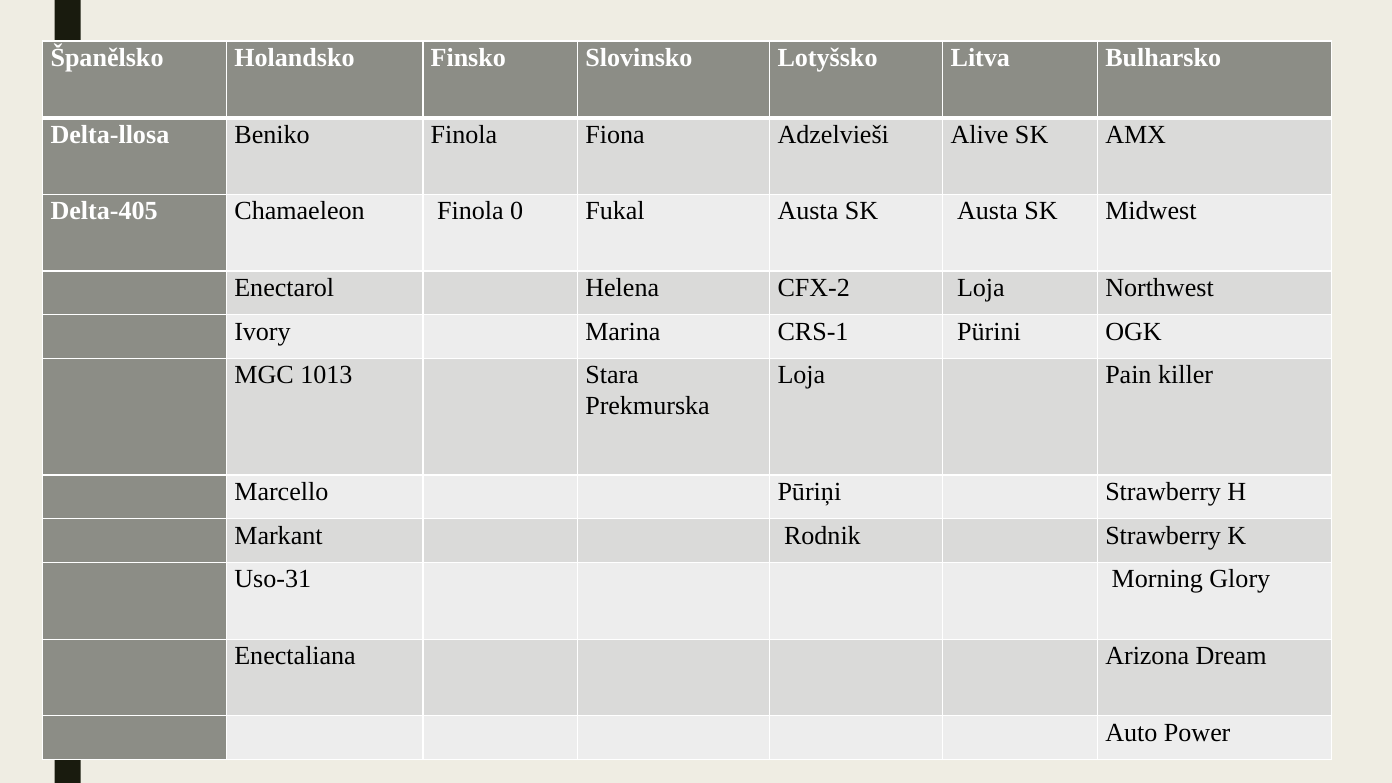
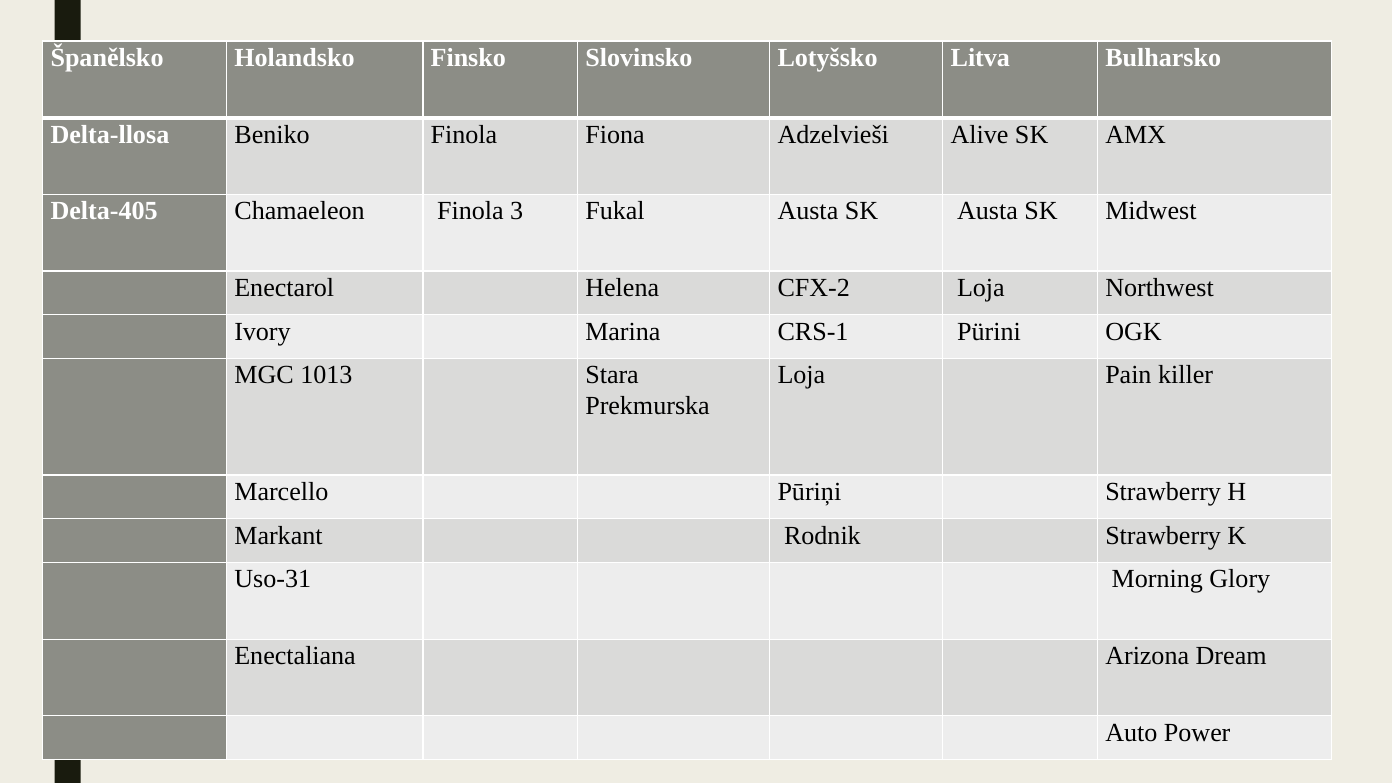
0: 0 -> 3 (517, 211)
